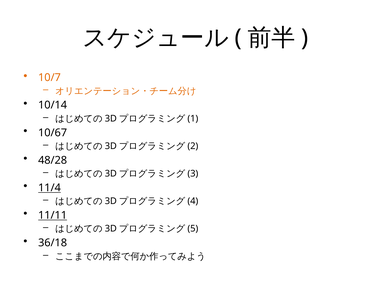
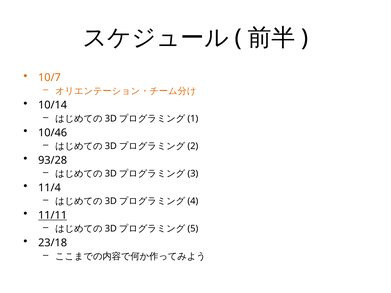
10/67: 10/67 -> 10/46 (53, 133)
48/28: 48/28 -> 93/28 (53, 160)
11/4 underline: present -> none (49, 188)
36/18: 36/18 -> 23/18 (53, 243)
